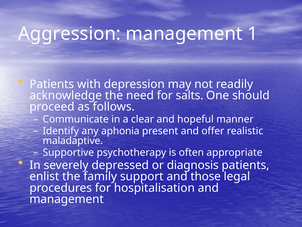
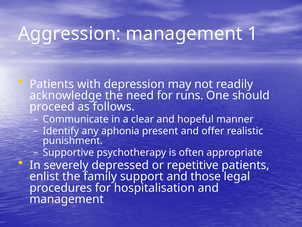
salts: salts -> runs (190, 95)
maladaptive: maladaptive -> punishment (73, 140)
diagnosis: diagnosis -> repetitive (193, 165)
